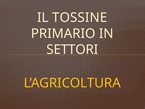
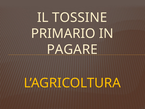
SETTORI: SETTORI -> PAGARE (72, 49)
